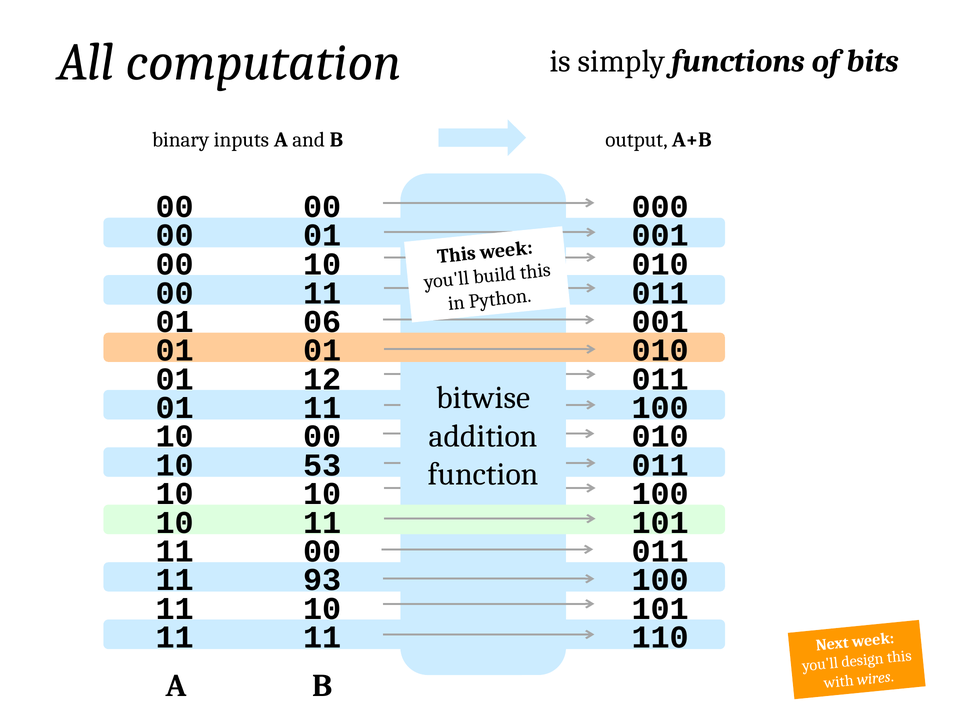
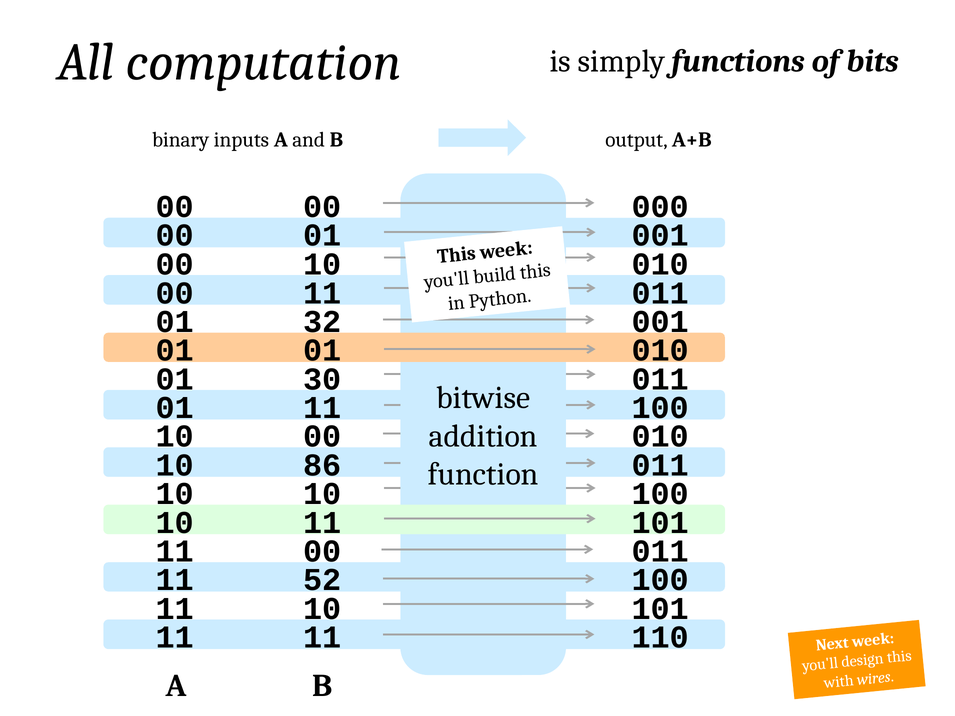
06: 06 -> 32 (322, 322)
12: 12 -> 30 (322, 379)
53: 53 -> 86 (322, 465)
93: 93 -> 52 (322, 580)
